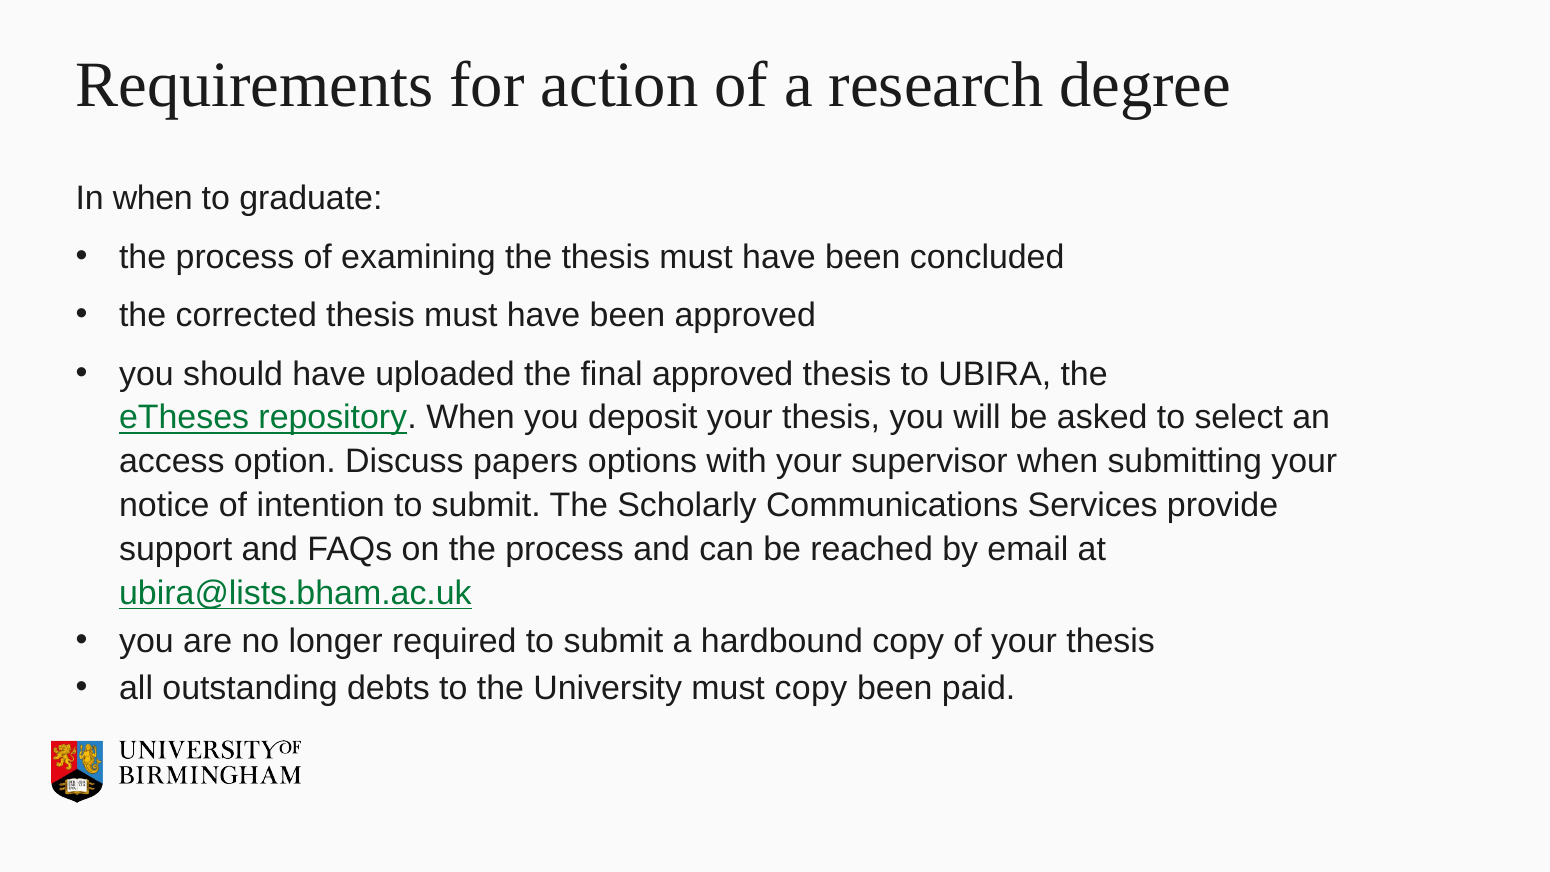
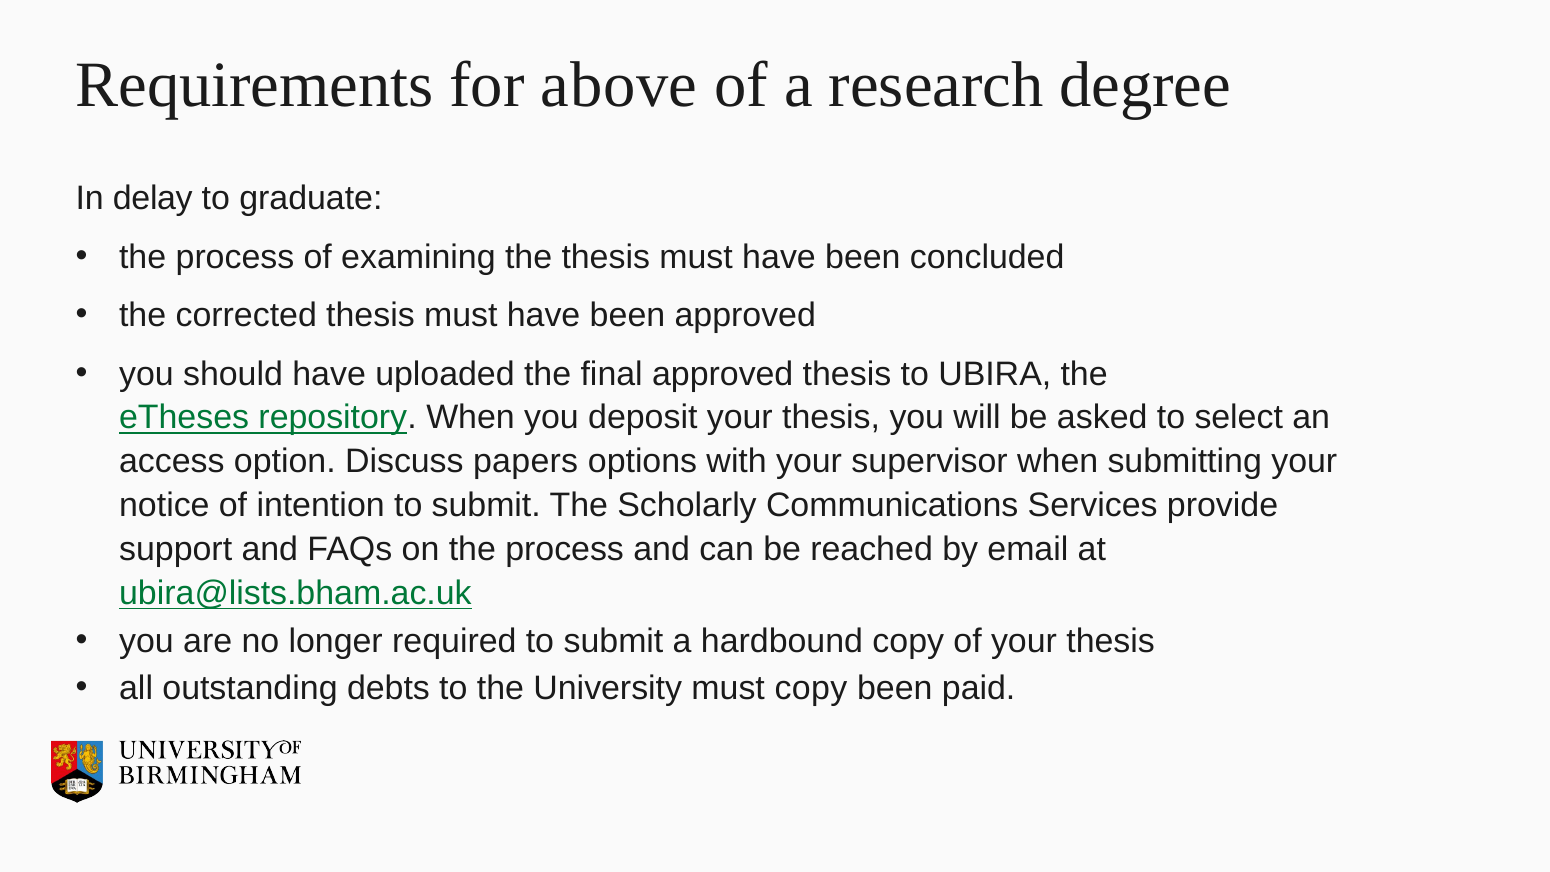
action: action -> above (619, 86)
In when: when -> delay (153, 198)
